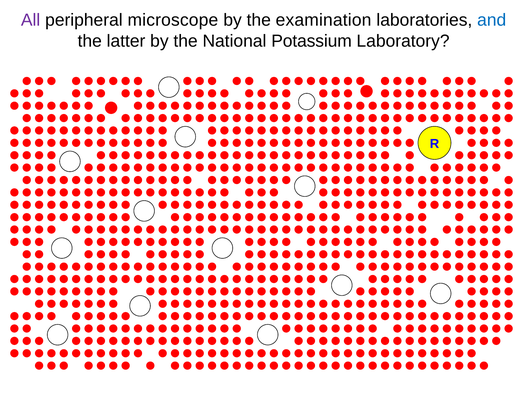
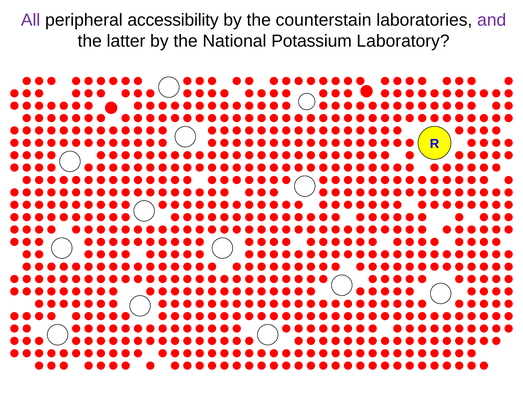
microscope: microscope -> accessibility (173, 20)
examination: examination -> counterstain (324, 20)
and colour: blue -> purple (492, 20)
